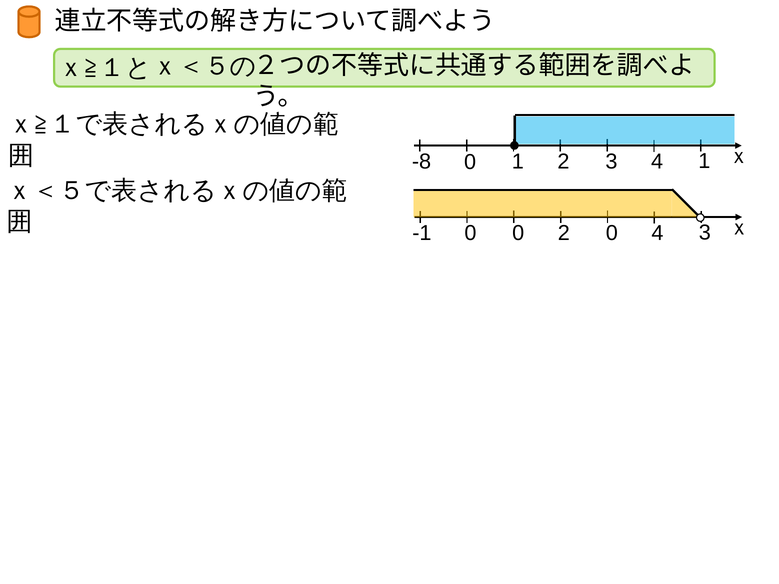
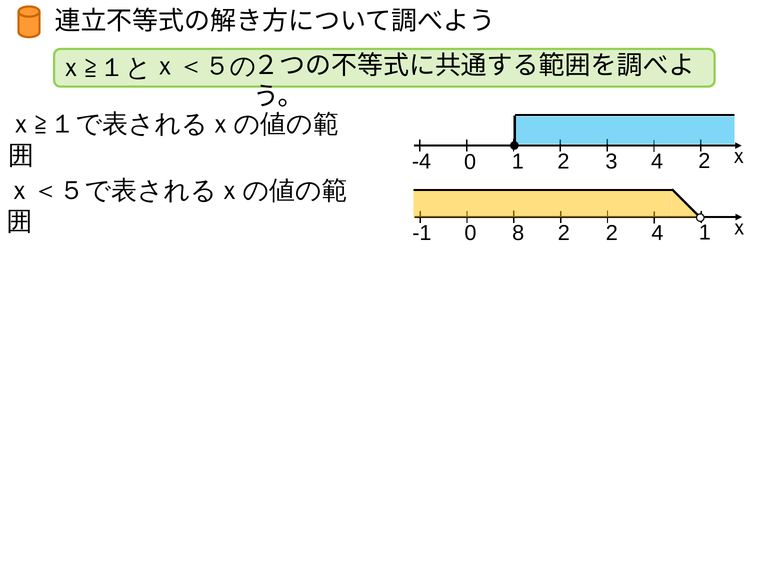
-8: -8 -> -4 (422, 162)
4 1: 1 -> 2 (704, 161)
0 0: 0 -> 8 (518, 233)
2 0: 0 -> 2 (612, 233)
4 3: 3 -> 1 (705, 233)
